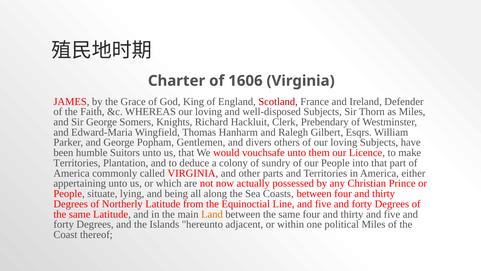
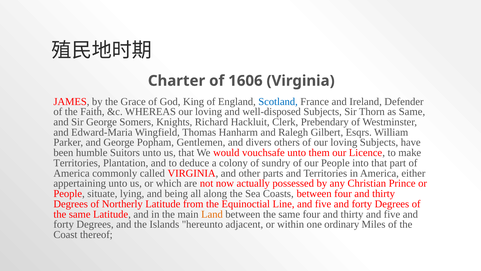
Scotland colour: red -> blue (278, 101)
as Miles: Miles -> Same (412, 112)
political: political -> ordinary (342, 224)
